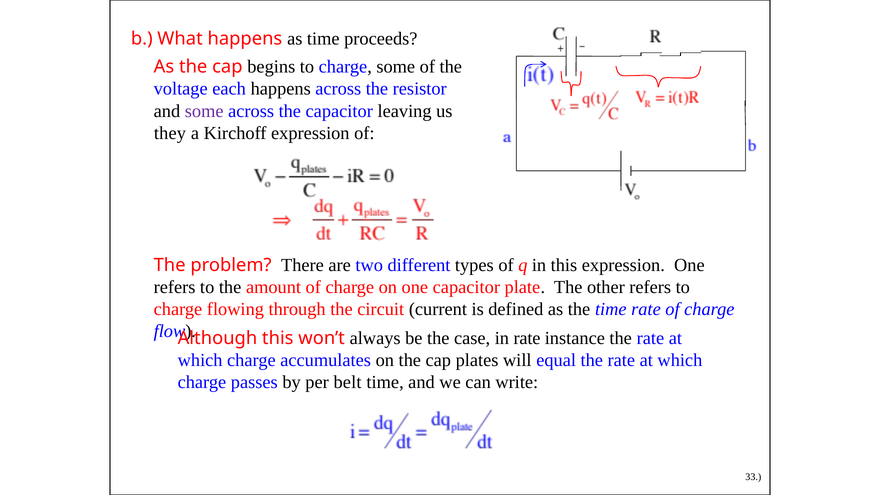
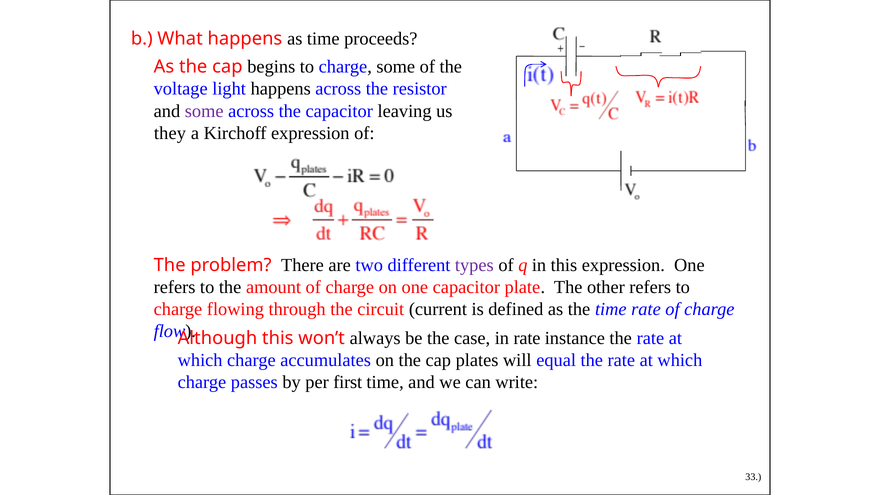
each: each -> light (229, 89)
types colour: black -> purple (474, 265)
belt: belt -> first (348, 382)
